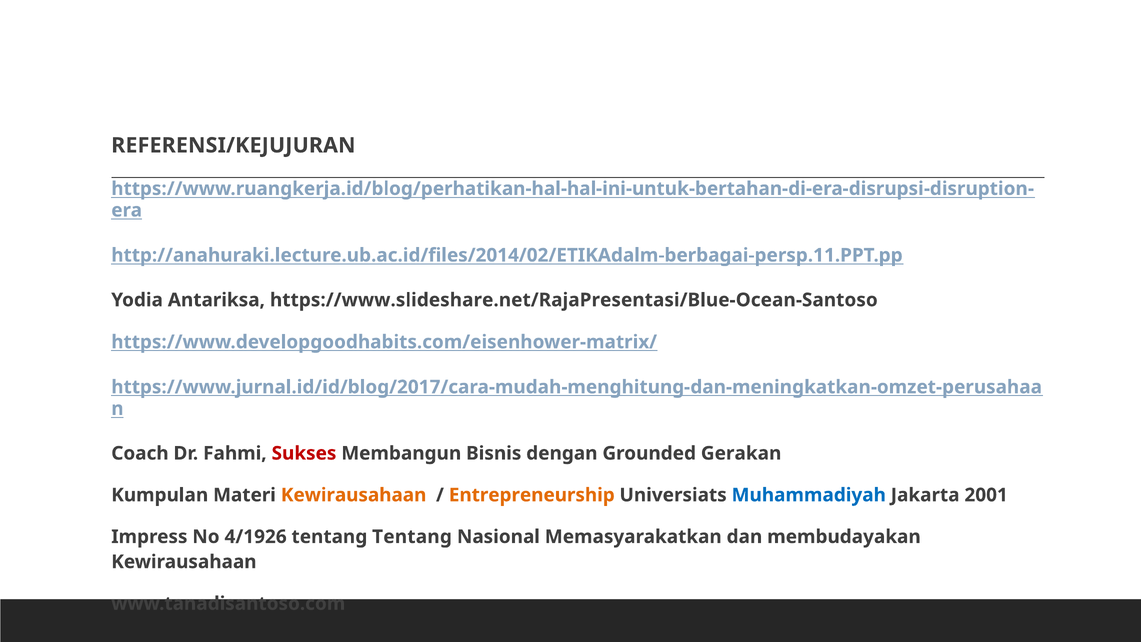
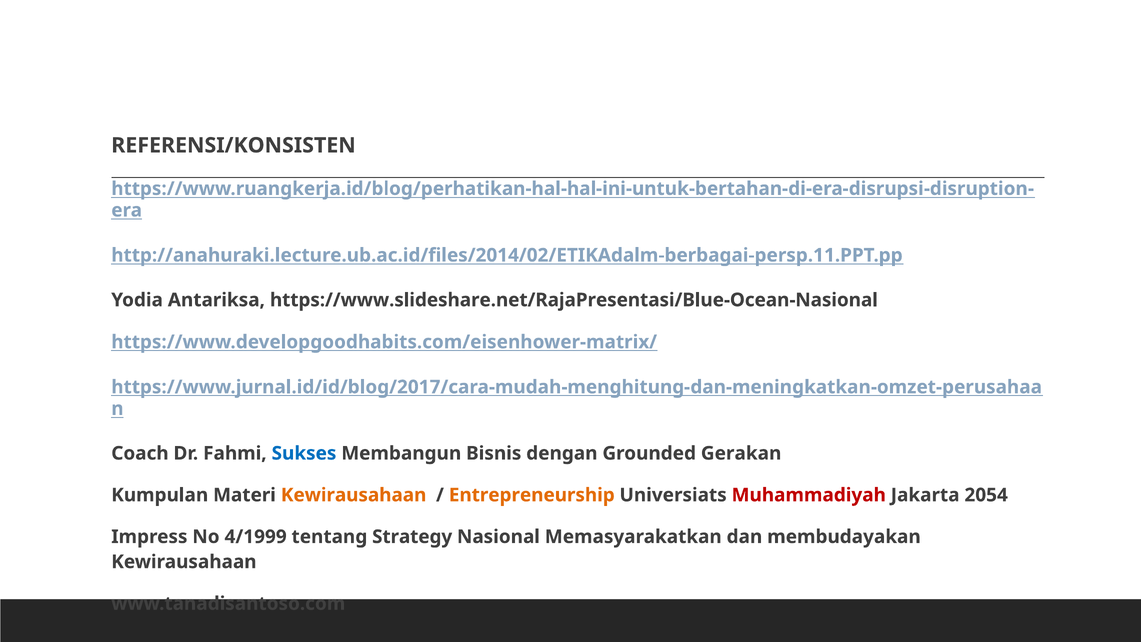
REFERENSI/KEJUJURAN: REFERENSI/KEJUJURAN -> REFERENSI/KONSISTEN (233, 145)
https://www.slideshare.net/RajaPresentasi/Blue-Ocean-Santoso: https://www.slideshare.net/RajaPresentasi/Blue-Ocean-Santoso -> https://www.slideshare.net/RajaPresentasi/Blue-Ocean-Nasional (574, 300)
Sukses colour: red -> blue (304, 453)
Muhammadiyah colour: blue -> red (809, 495)
2001: 2001 -> 2054 (986, 495)
4/1926: 4/1926 -> 4/1999 (256, 537)
tentang Tentang: Tentang -> Strategy (412, 537)
